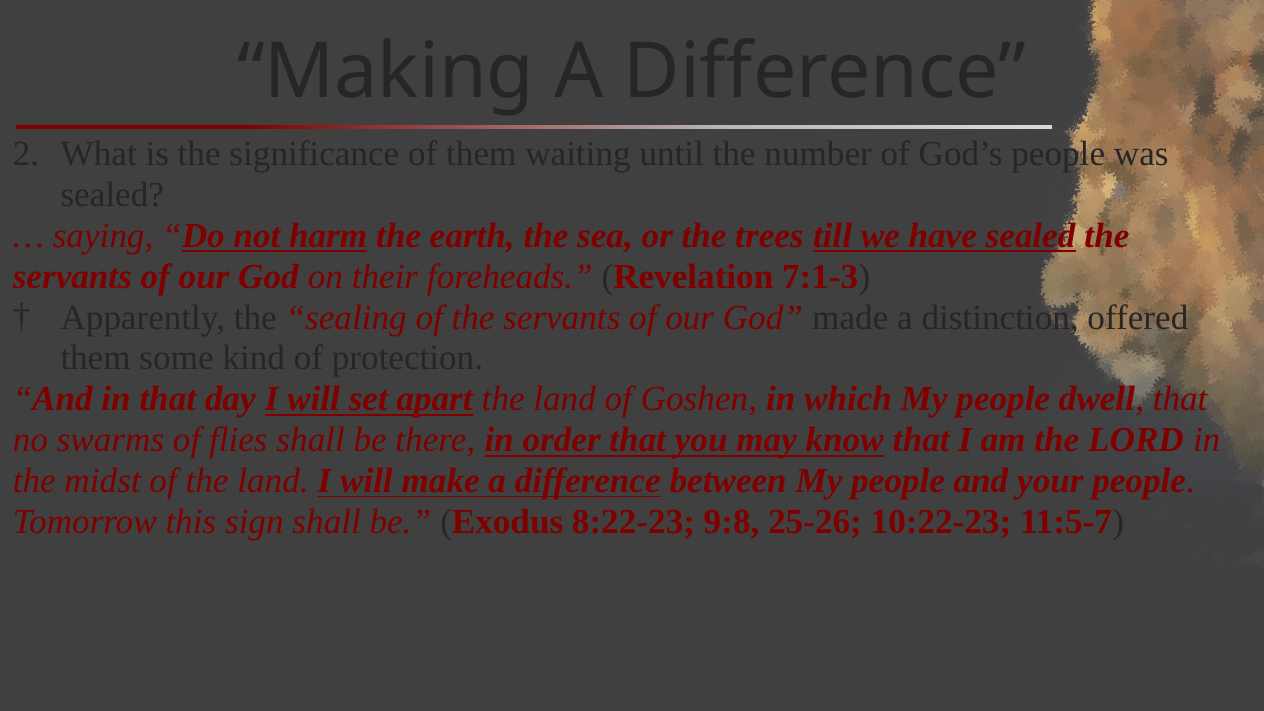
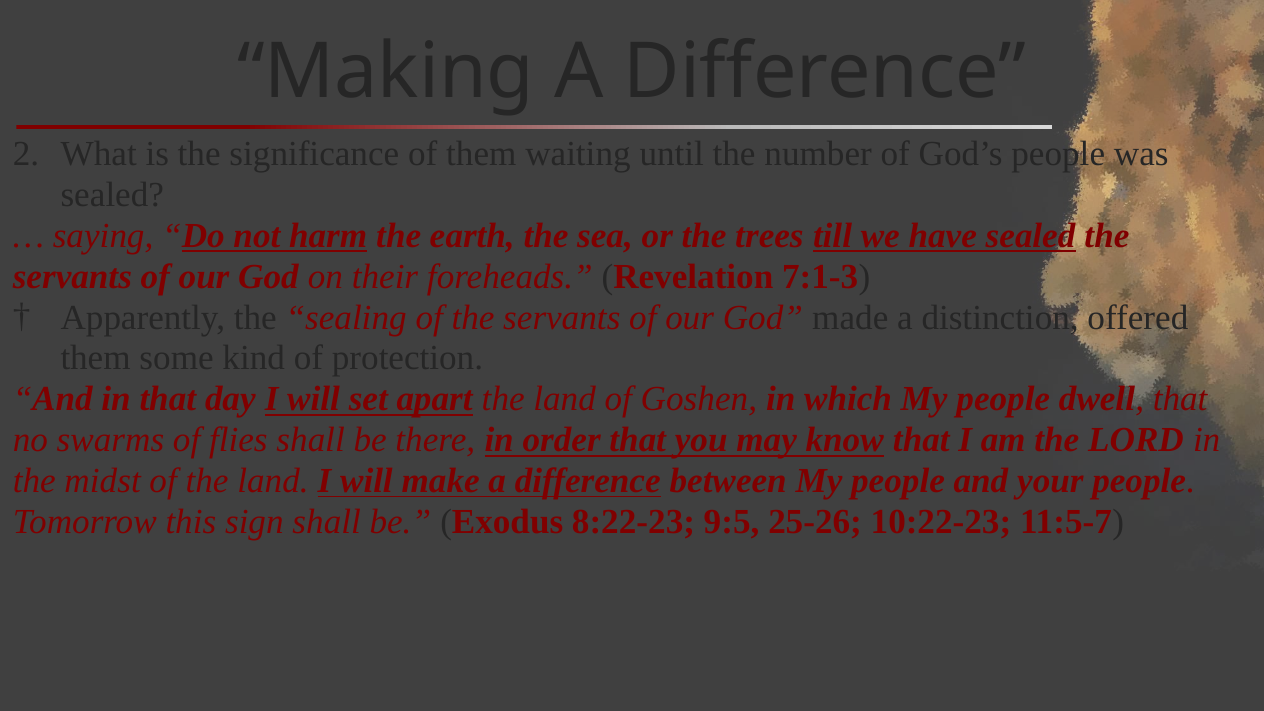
9:8: 9:8 -> 9:5 (732, 522)
